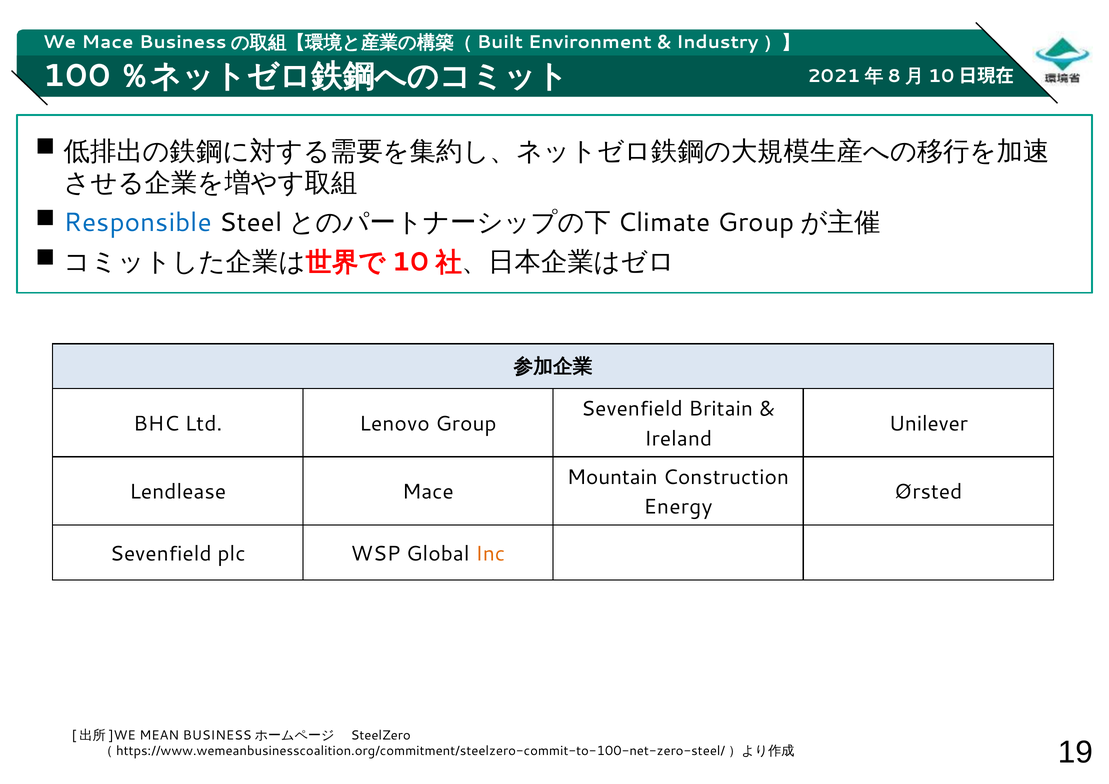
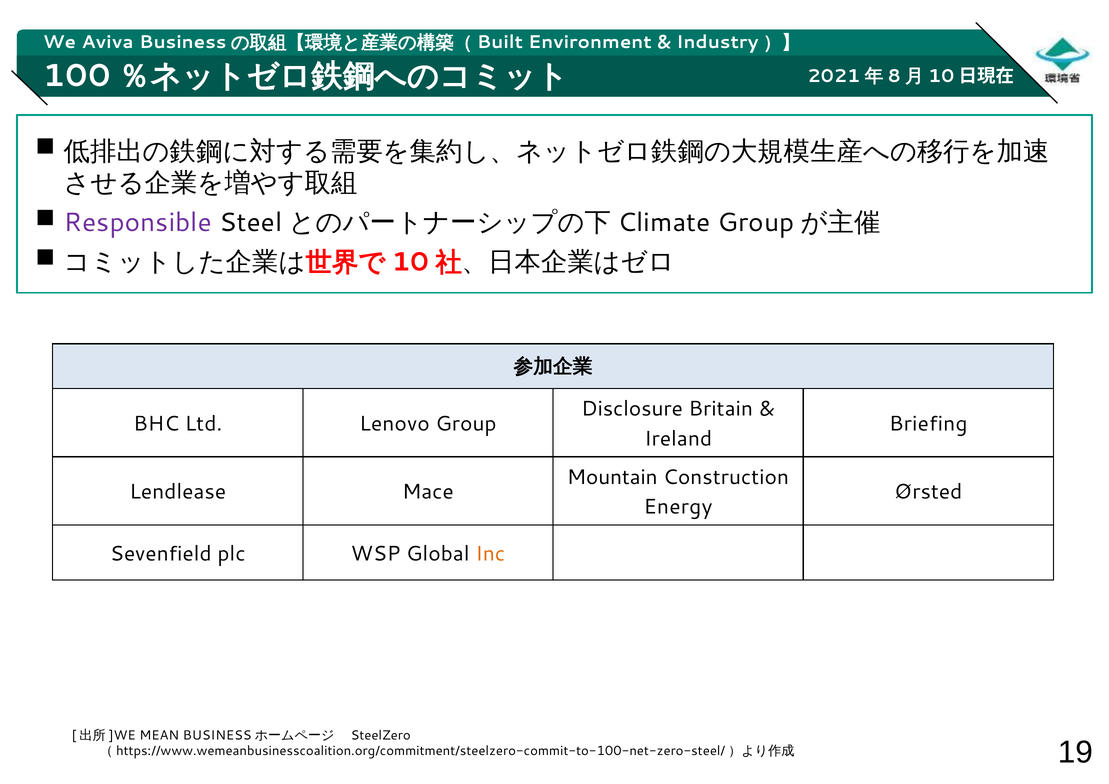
We Mace: Mace -> Aviva (108, 42)
Responsible colour: blue -> purple (138, 223)
Sevenfield: Sevenfield -> Disclosure (632, 409)
Unilever: Unilever -> Briefing (928, 424)
